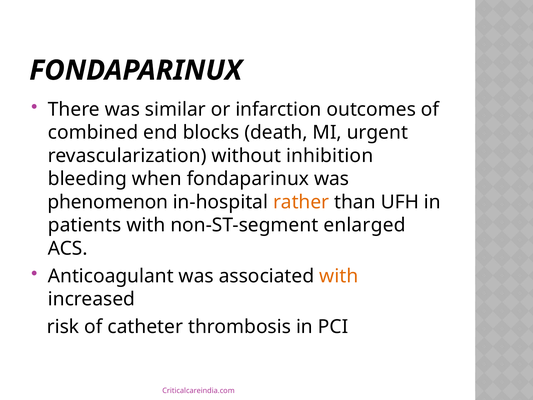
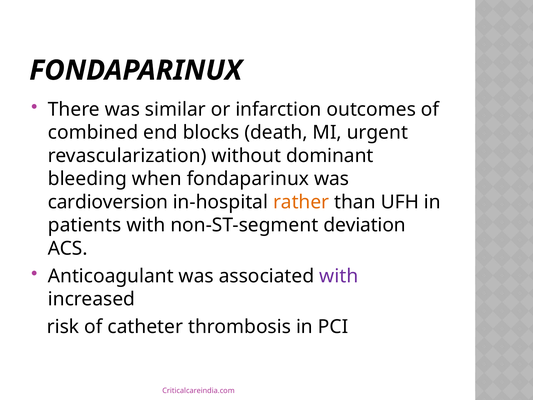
inhibition: inhibition -> dominant (330, 156)
phenomenon: phenomenon -> cardioversion (108, 202)
enlarged: enlarged -> deviation (365, 225)
with colour: orange -> purple (339, 276)
